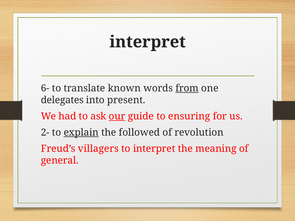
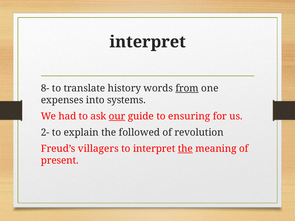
6-: 6- -> 8- (45, 88)
known: known -> history (124, 88)
delegates: delegates -> expenses (62, 100)
present: present -> systems (126, 100)
explain underline: present -> none (81, 133)
the underline: none -> present (185, 149)
general: general -> present (60, 161)
